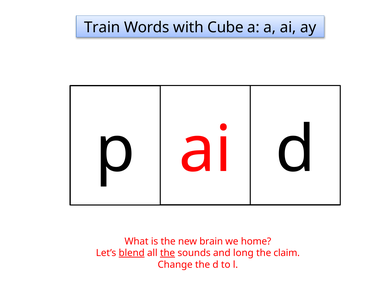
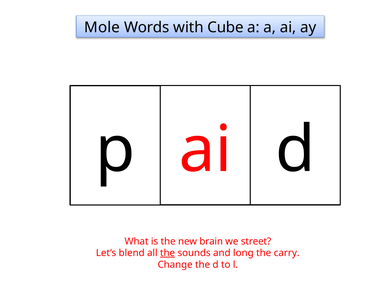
Train: Train -> Mole (102, 27)
home: home -> street (256, 241)
blend underline: present -> none (132, 253)
claim: claim -> carry (287, 253)
